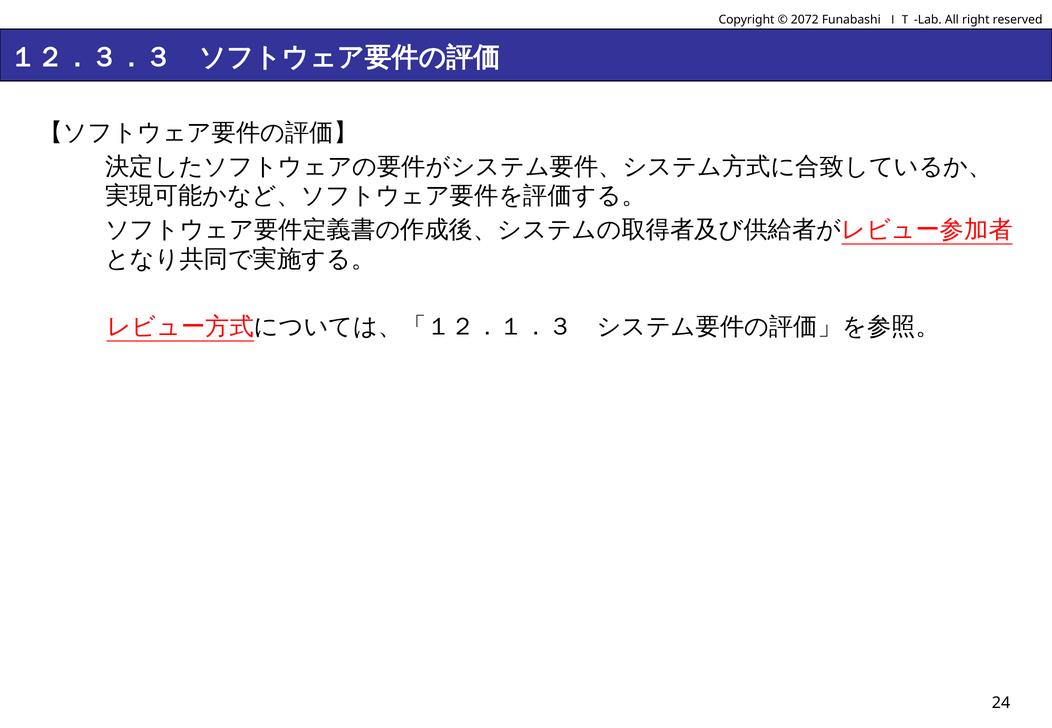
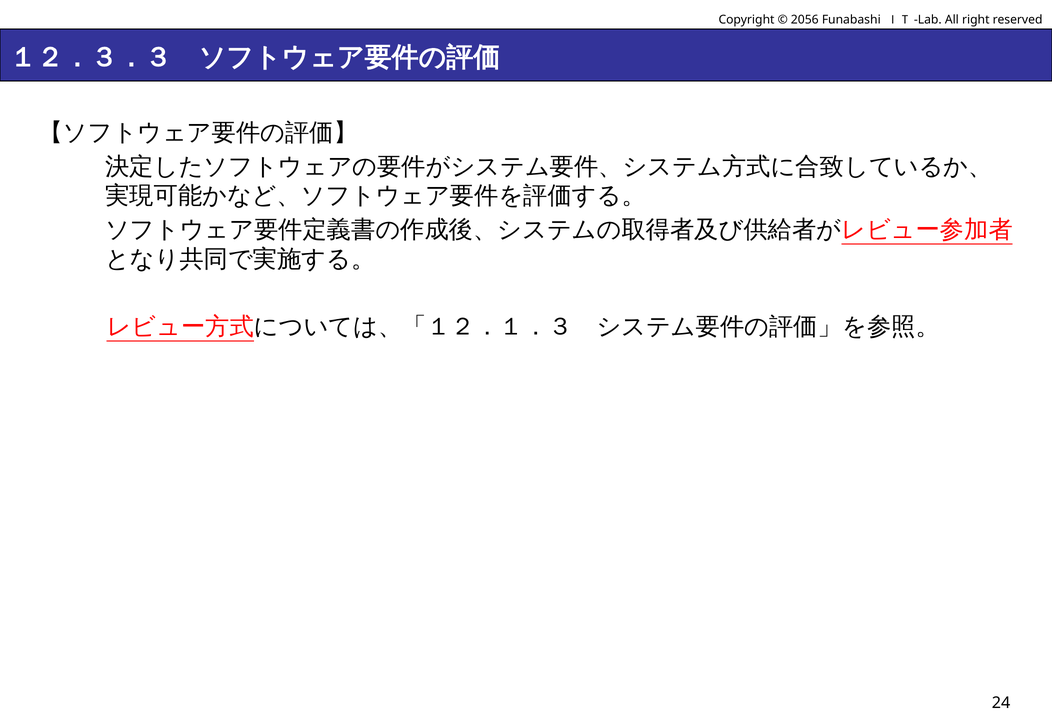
2072: 2072 -> 2056 (805, 20)
